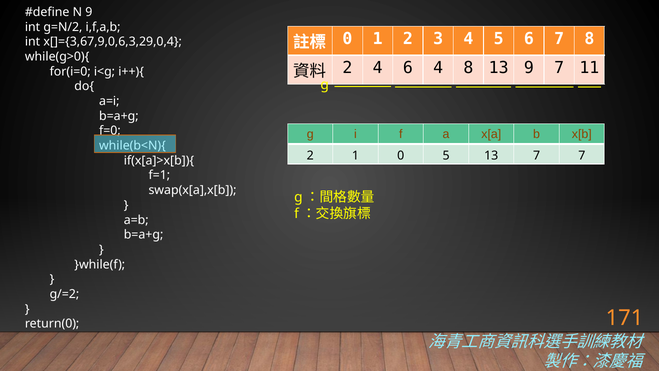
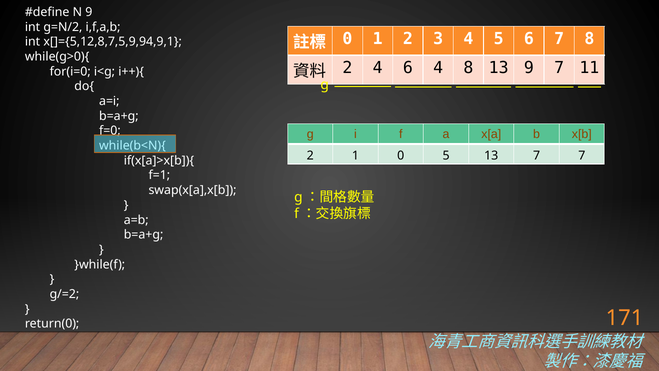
x[]={3,67,9,0,6,3,29,0,4: x[]={3,67,9,0,6,3,29,0,4 -> x[]={5,12,8,7,5,9,94,9,1 (113, 42)
